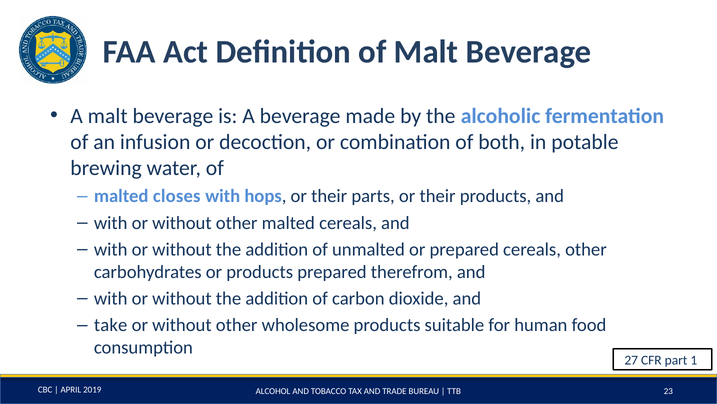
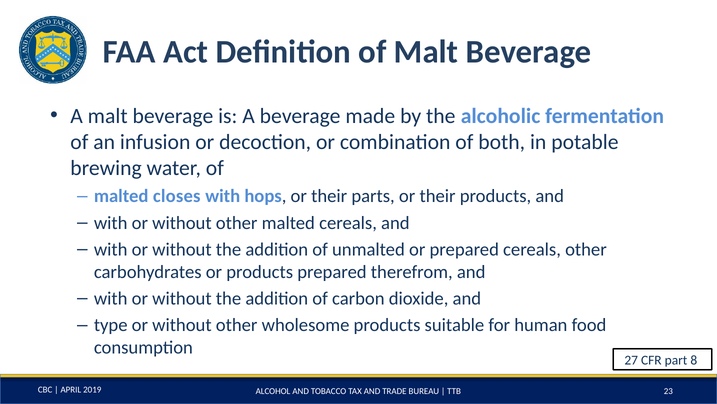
take: take -> type (111, 325)
1: 1 -> 8 (694, 360)
